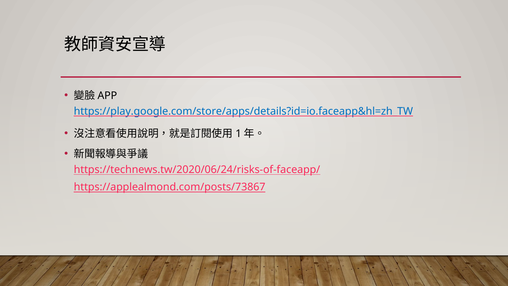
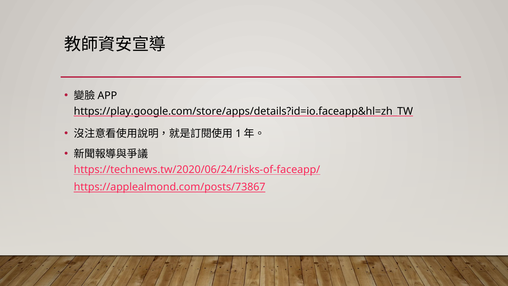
https://play.google.com/store/apps/details?id=io.faceapp&hl=zh_TW colour: blue -> black (243, 111)
